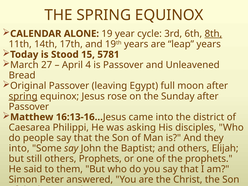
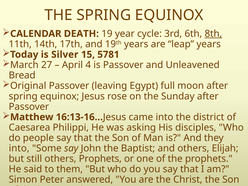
ALONE: ALONE -> DEATH (81, 34)
Stood: Stood -> Silver (65, 55)
spring underline: present -> none (23, 96)
